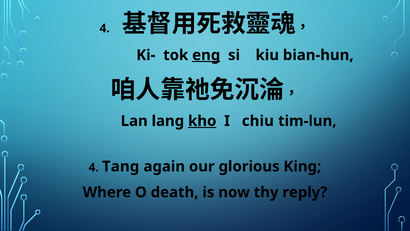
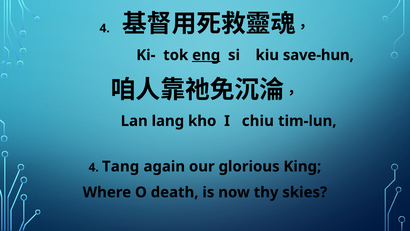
bian-hun: bian-hun -> save-hun (318, 55)
kho underline: present -> none (202, 121)
reply: reply -> skies (305, 192)
